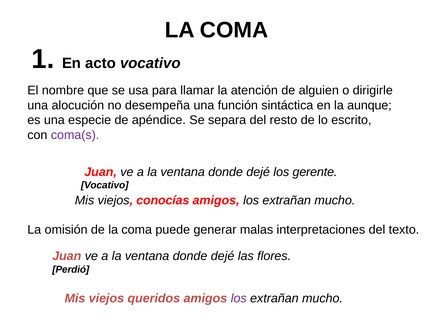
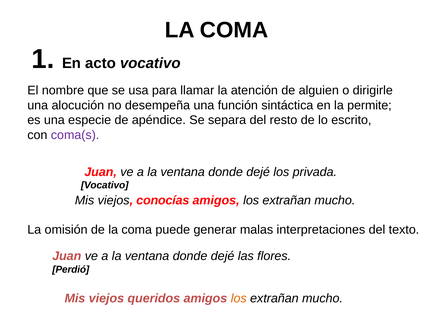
aunque: aunque -> permite (369, 105)
gerente: gerente -> privada (315, 172)
los colour: purple -> orange (239, 298)
